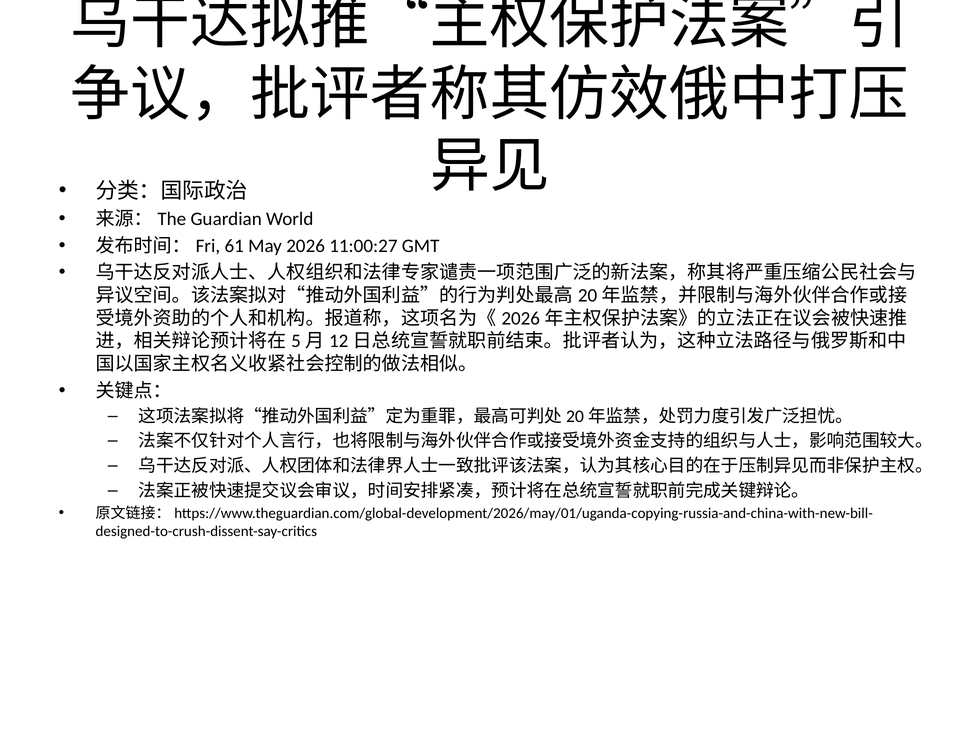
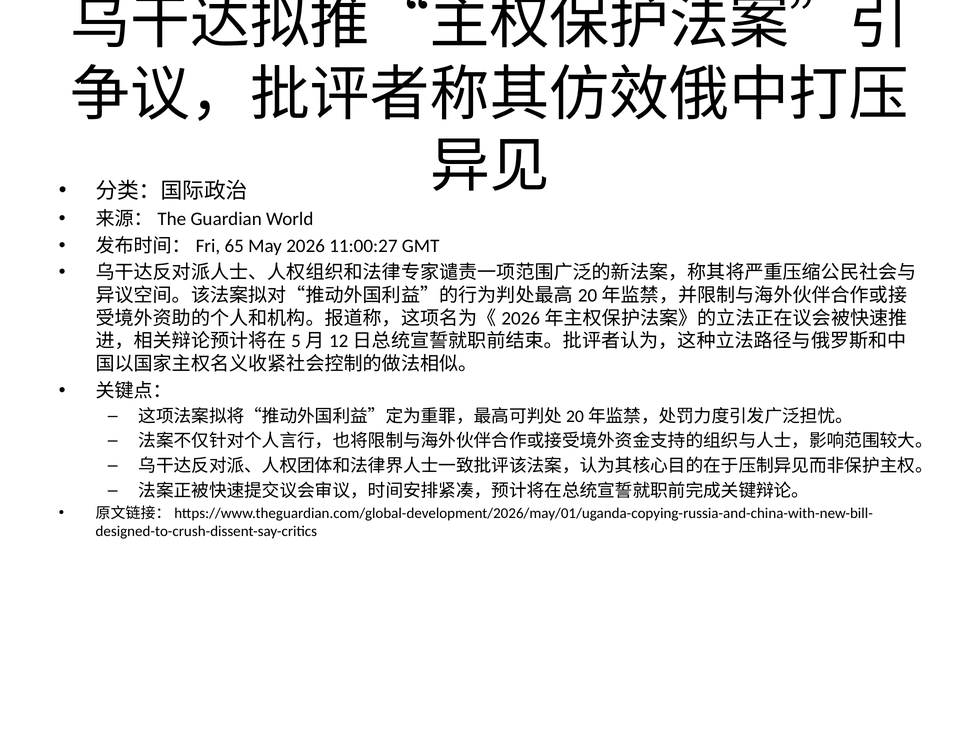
61: 61 -> 65 (234, 246)
